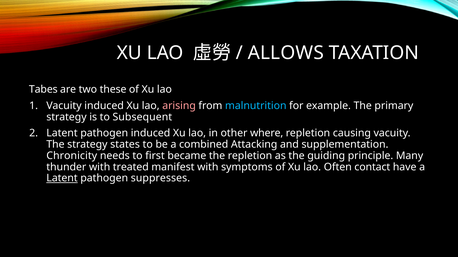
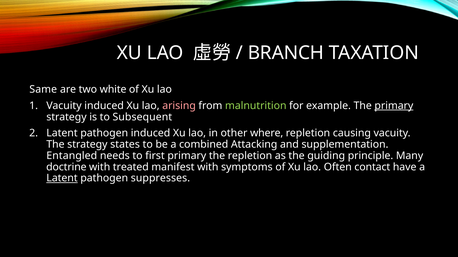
ALLOWS: ALLOWS -> BRANCH (286, 53)
Tabes: Tabes -> Same (43, 90)
these: these -> white (113, 90)
malnutrition colour: light blue -> light green (256, 106)
primary underline: none -> present (394, 106)
Chronicity: Chronicity -> Entangled (72, 156)
first became: became -> primary (187, 156)
thunder: thunder -> doctrine (66, 167)
